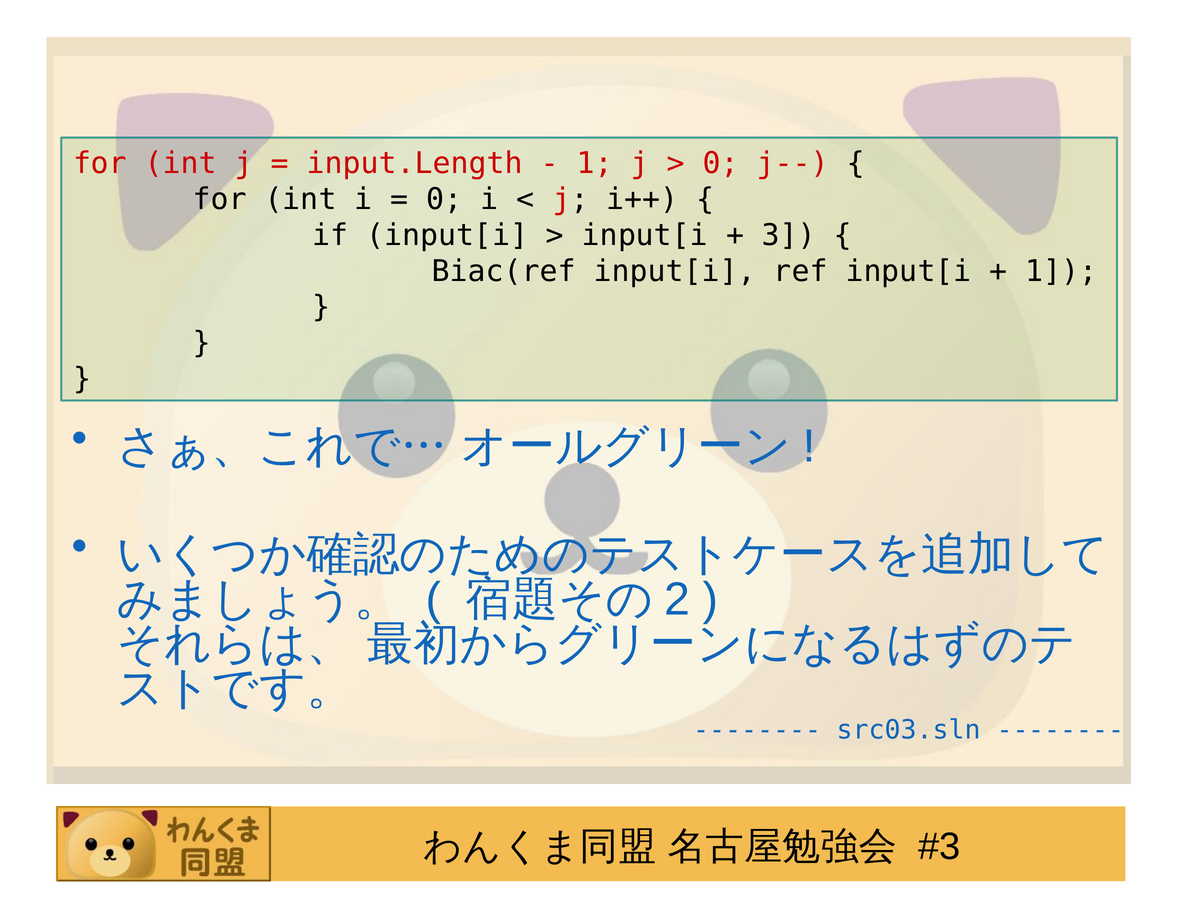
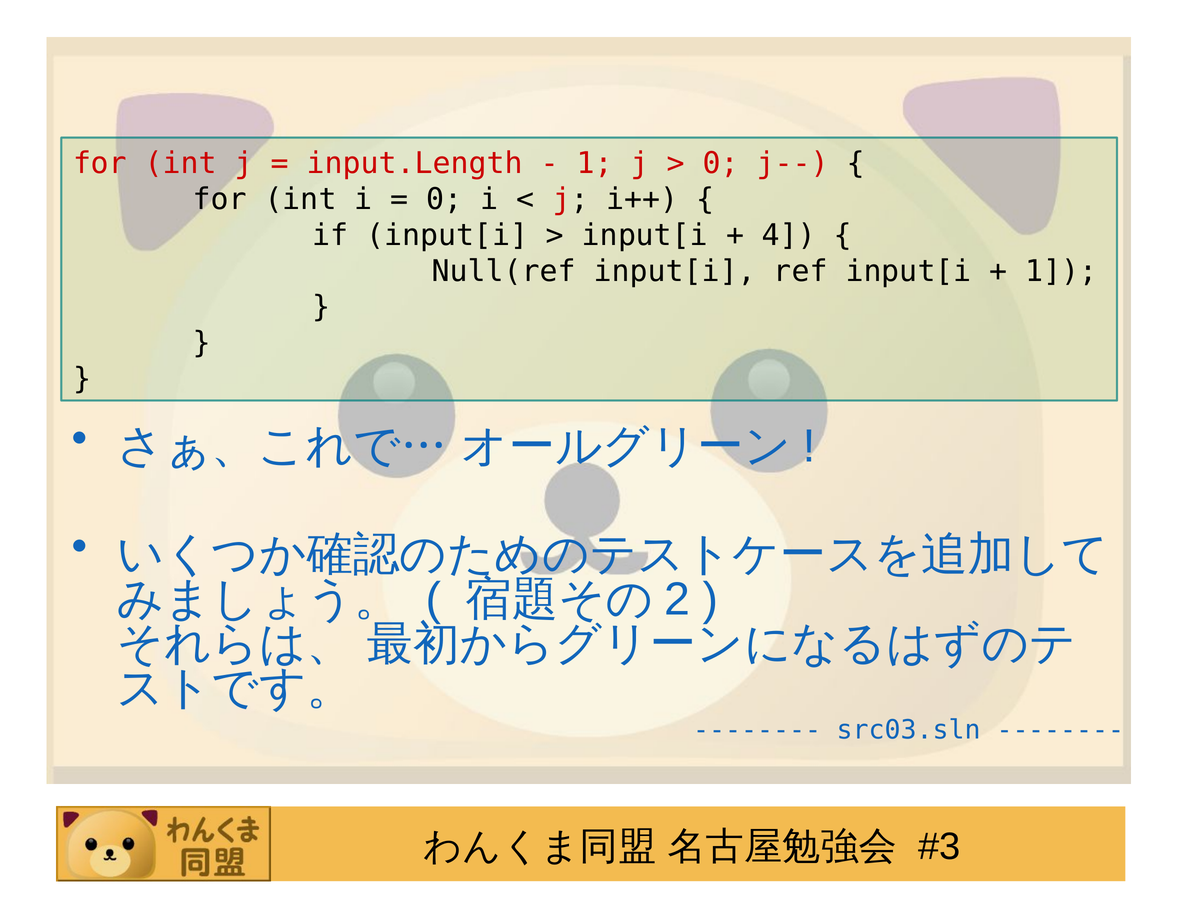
3: 3 -> 4 (789, 235)
Biac(ref: Biac(ref -> Null(ref (504, 271)
